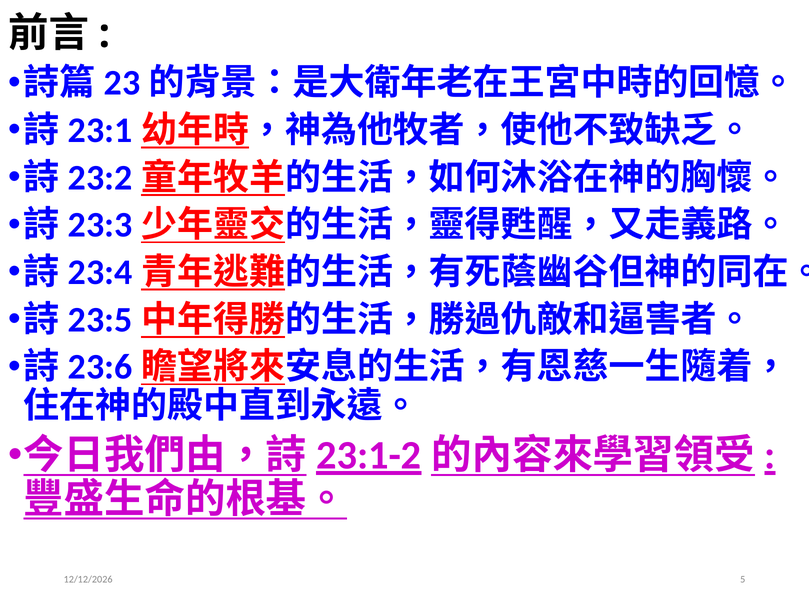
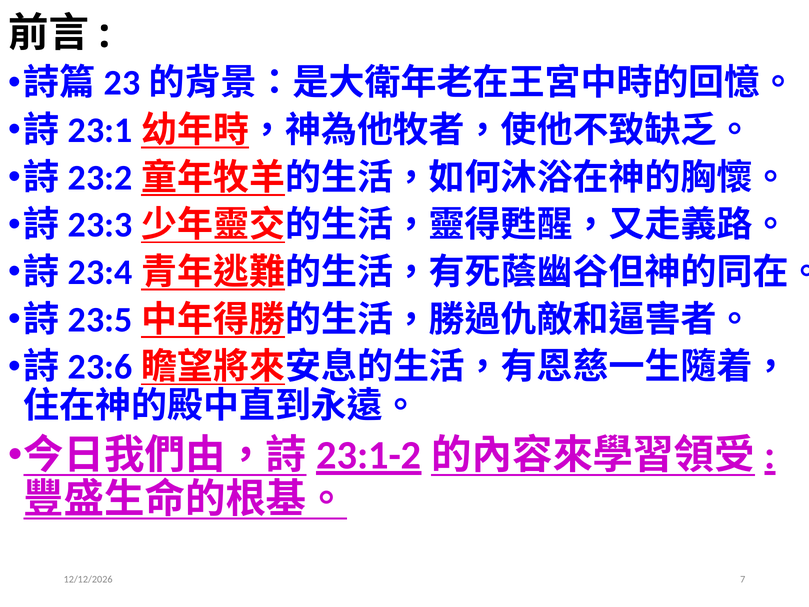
5: 5 -> 7 (743, 579)
